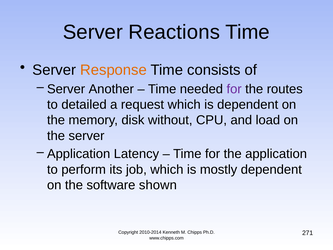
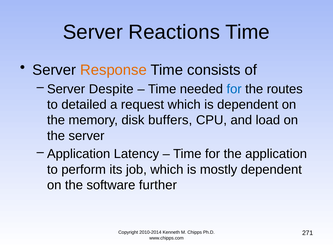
Another: Another -> Despite (111, 89)
for colour: purple -> blue (234, 89)
without: without -> buffers (170, 120)
shown: shown -> further (158, 185)
